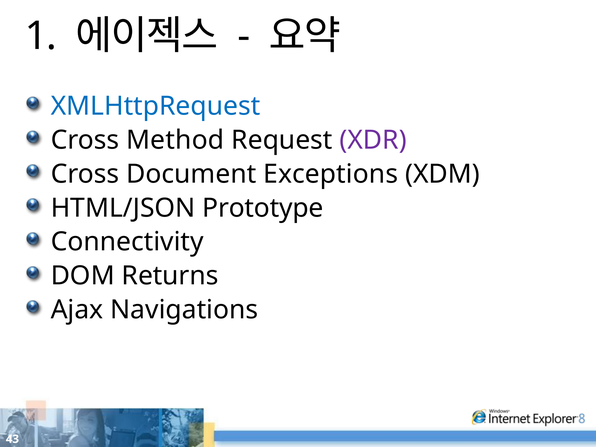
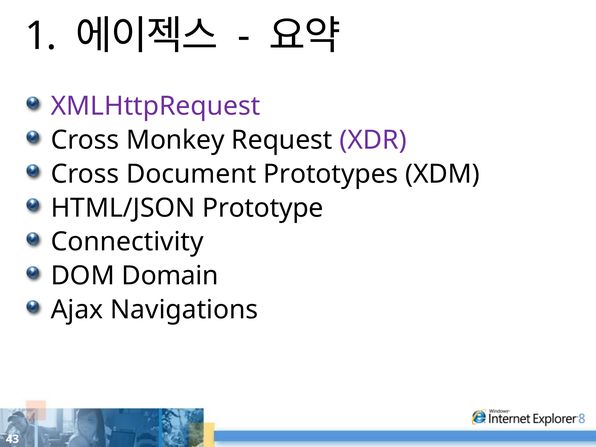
XMLHttpRequest colour: blue -> purple (156, 106)
Method: Method -> Monkey (175, 140)
Exceptions: Exceptions -> Prototypes (331, 174)
Returns: Returns -> Domain (170, 276)
